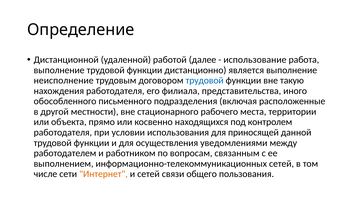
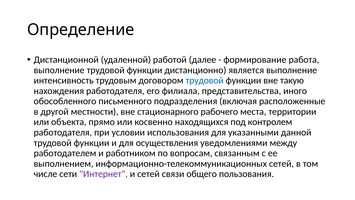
использование: использование -> формирование (255, 60)
неисполнение: неисполнение -> интенсивность (64, 80)
приносящей: приносящей -> указанными (253, 132)
Интернет colour: orange -> purple (103, 174)
